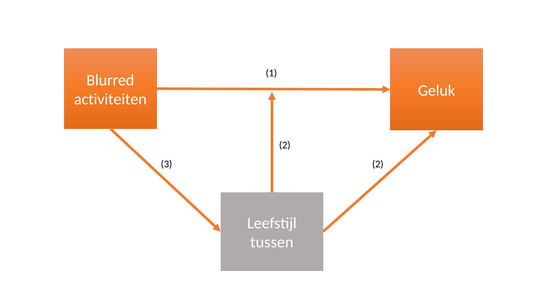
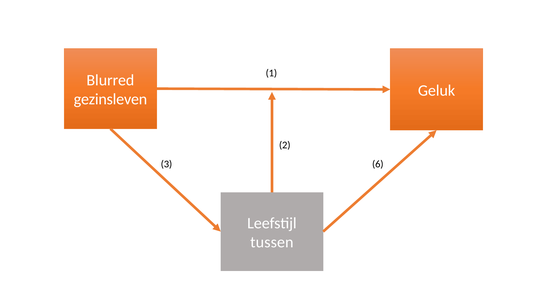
activiteiten: activiteiten -> gezinsleven (110, 99)
3 2: 2 -> 6 (378, 164)
